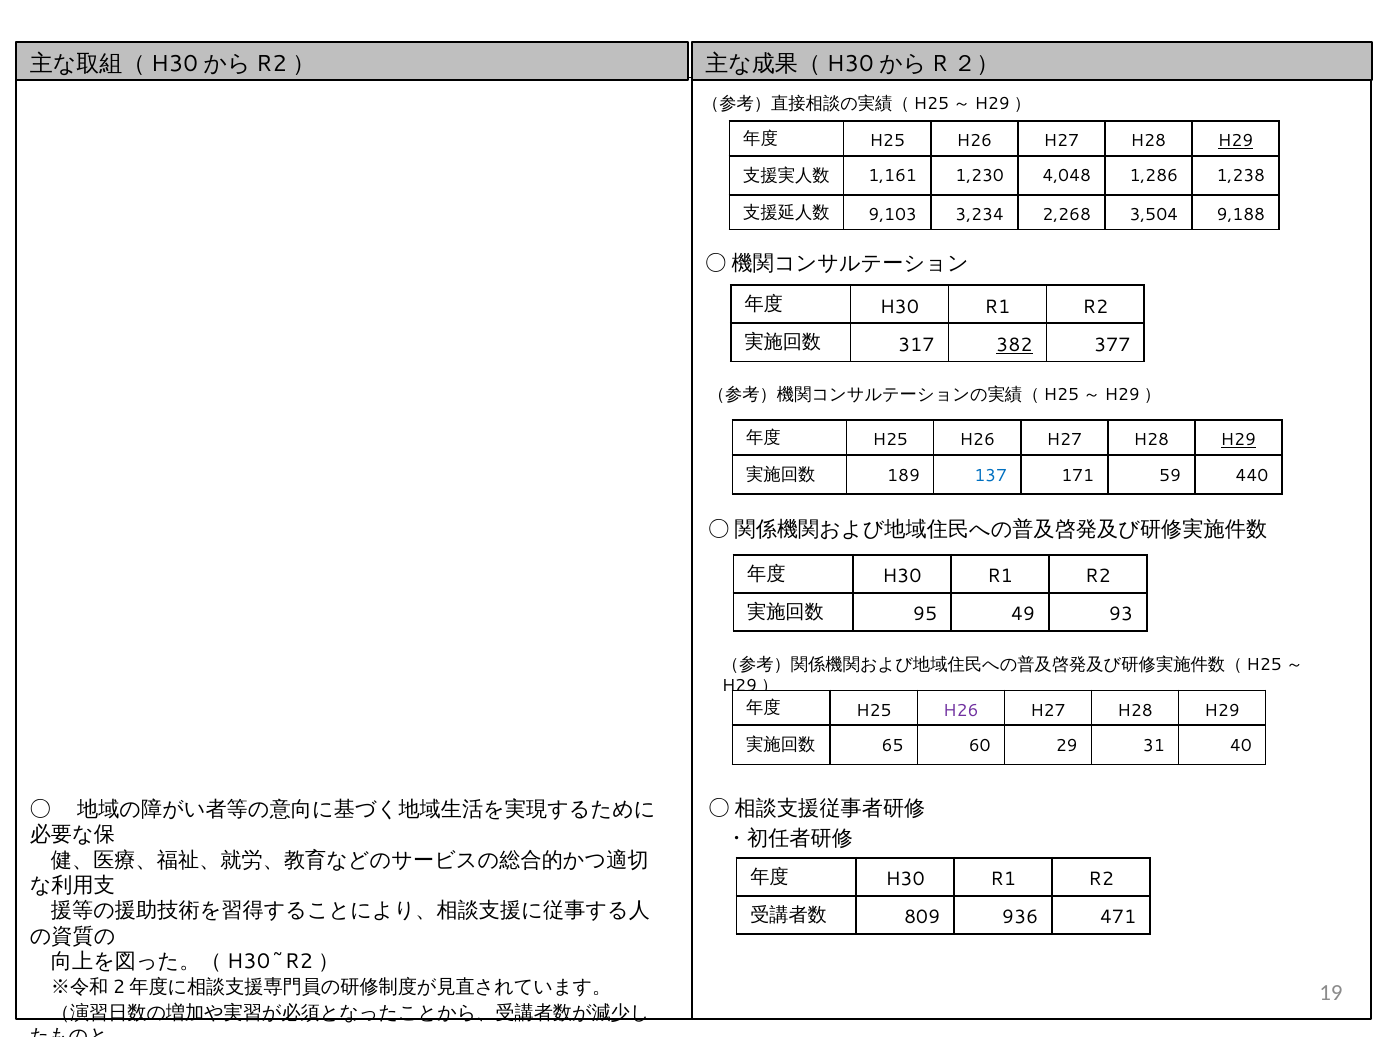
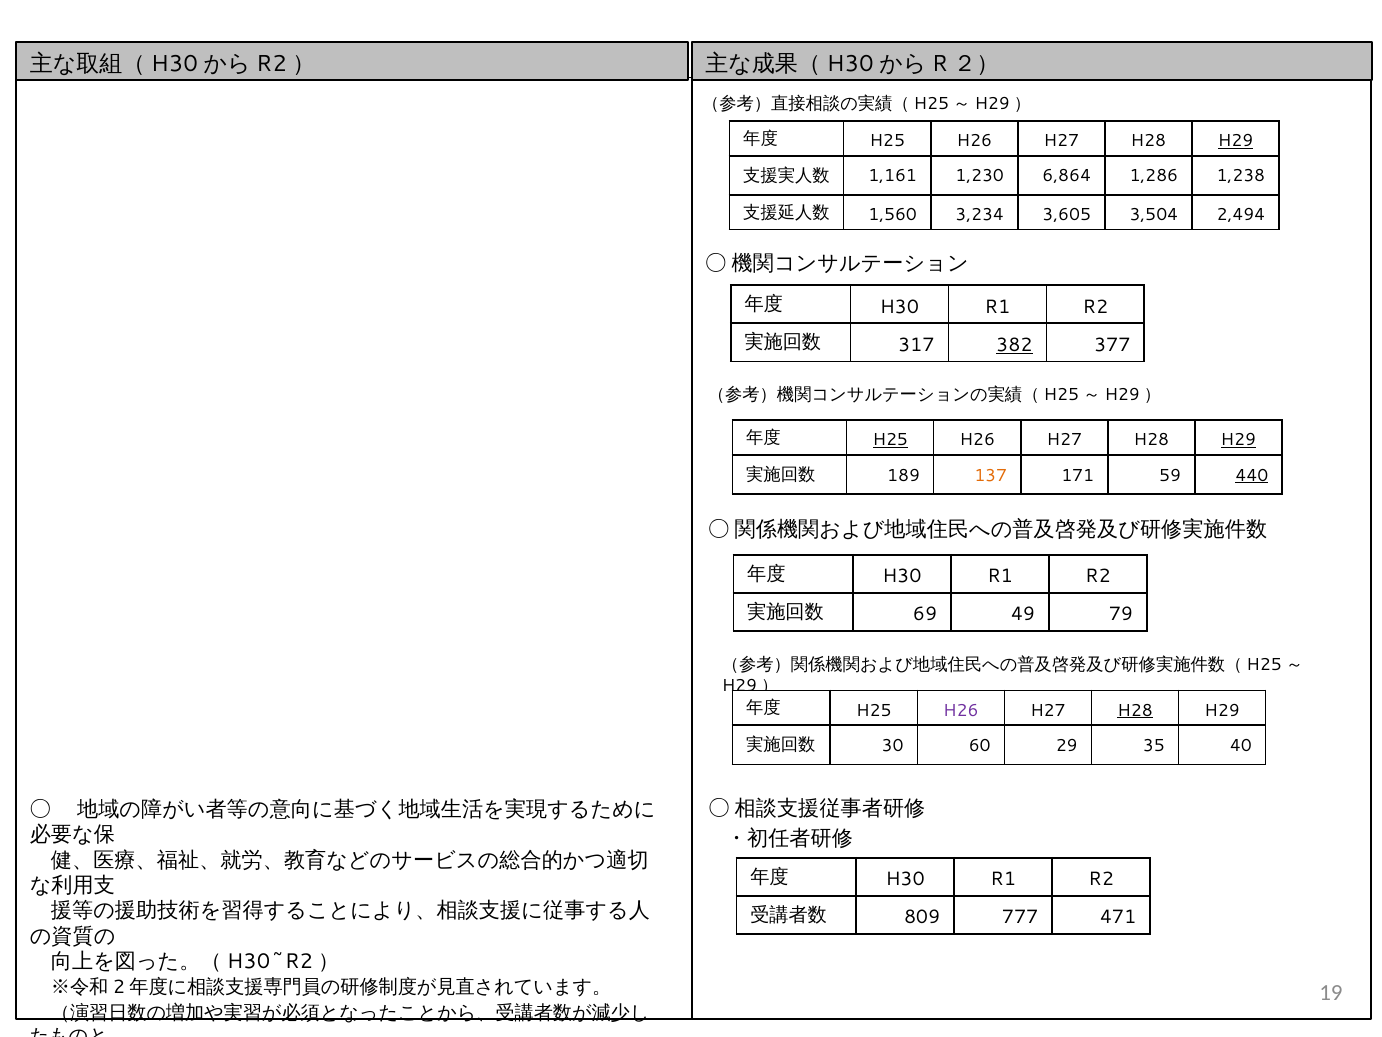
4,048: 4,048 -> 6,864 (1067, 176)
9,103: 9,103 -> 1,560 (893, 215)
2,268: 2,268 -> 3,605 (1067, 215)
9,188: 9,188 -> 2,494 (1241, 215)
H25 underline: none -> present (890, 440)
137 colour: blue -> orange (991, 475)
440 underline: none -> present (1252, 475)
95: 95 -> 69 (925, 614)
93: 93 -> 79 (1121, 614)
H28 underline: none -> present (1135, 710)
65: 65 -> 30 (893, 745)
31: 31 -> 35 (1154, 745)
936: 936 -> 777 (1020, 917)
